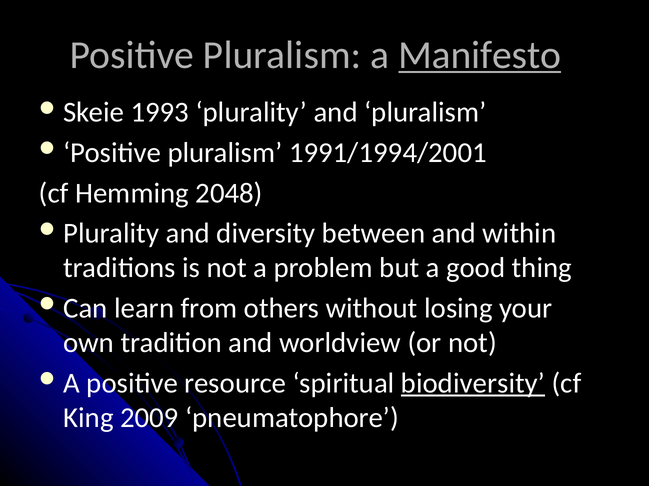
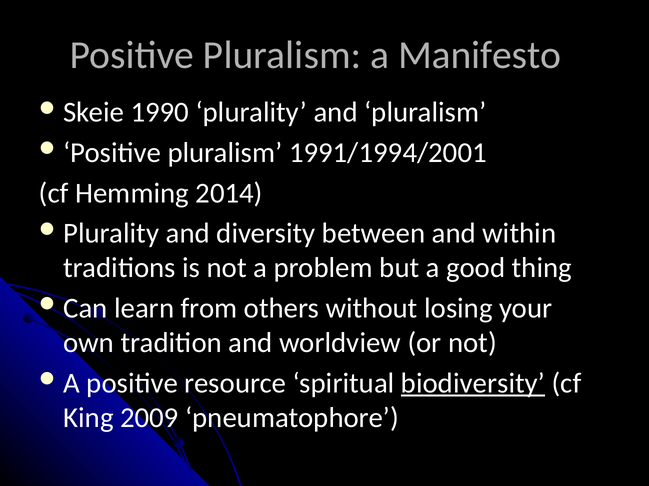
Manifesto underline: present -> none (480, 55)
1993: 1993 -> 1990 (160, 113)
2048: 2048 -> 2014 (229, 193)
